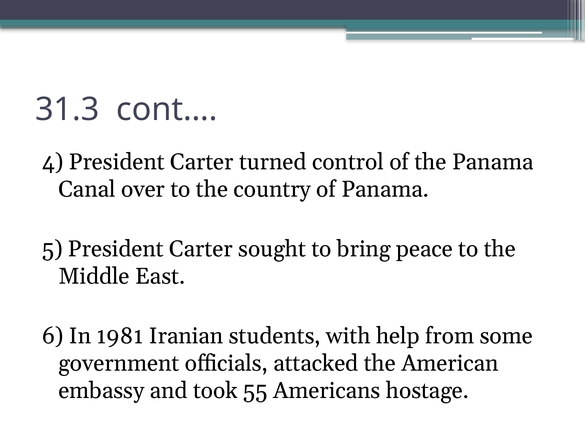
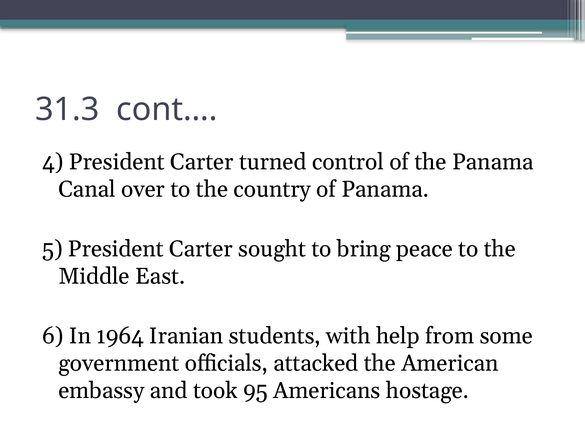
1981: 1981 -> 1964 (120, 336)
55: 55 -> 95 (255, 390)
